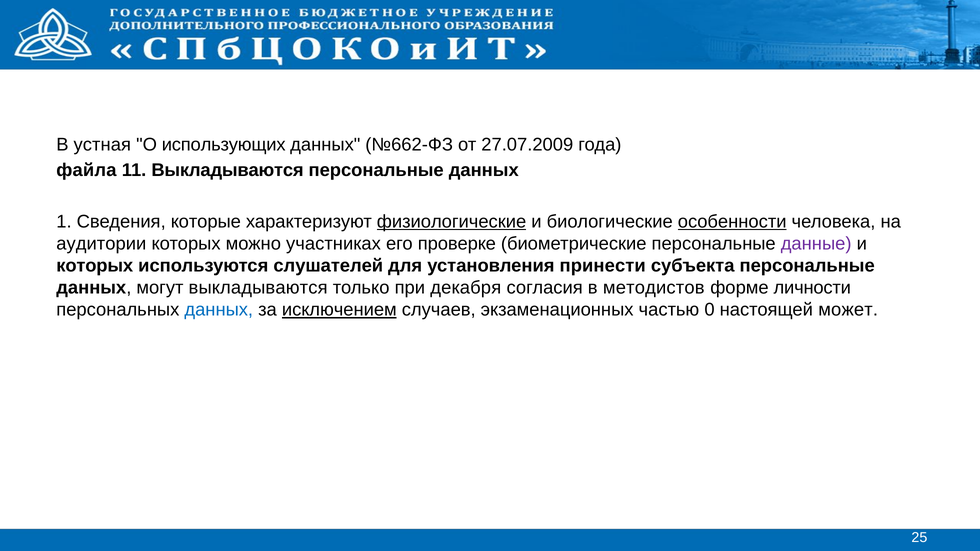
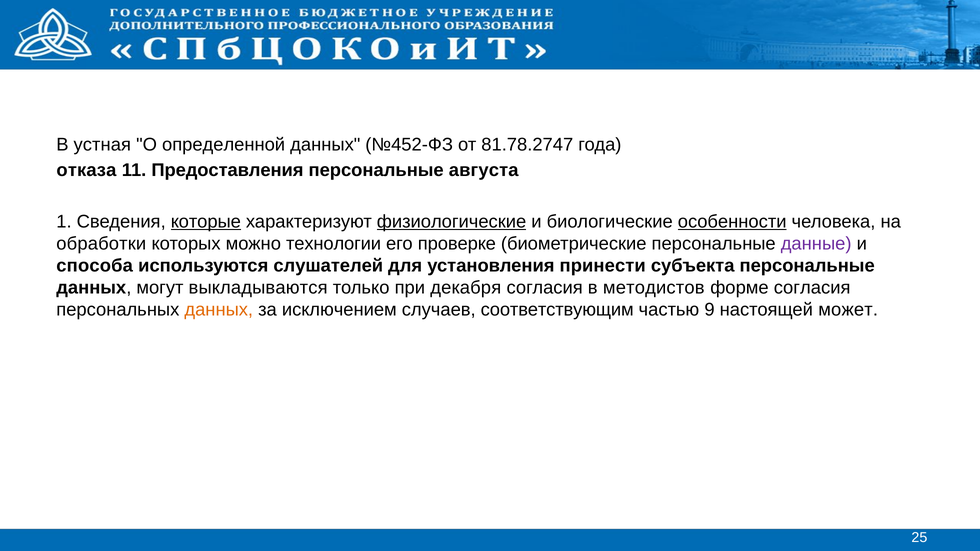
использующих: использующих -> определенной (224, 145)
№662-ФЗ: №662-ФЗ -> №452-ФЗ (409, 145)
27.07.2009: 27.07.2009 -> 81.78.2747 (527, 145)
файла: файла -> отказа (86, 170)
11 Выкладываются: Выкладываются -> Предоставления (227, 170)
данных: данных -> августа (484, 170)
которые underline: none -> present (206, 222)
аудитории: аудитории -> обработки (101, 244)
участниках: участниках -> технологии (334, 244)
которых: которых -> способа (95, 266)
форме личности: личности -> согласия (812, 288)
данных colour: blue -> orange (219, 310)
исключением underline: present -> none (339, 310)
экзаменационных: экзаменационных -> соответствующим (557, 310)
0: 0 -> 9 (710, 310)
